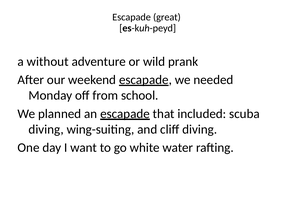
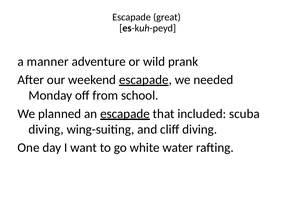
without: without -> manner (48, 61)
